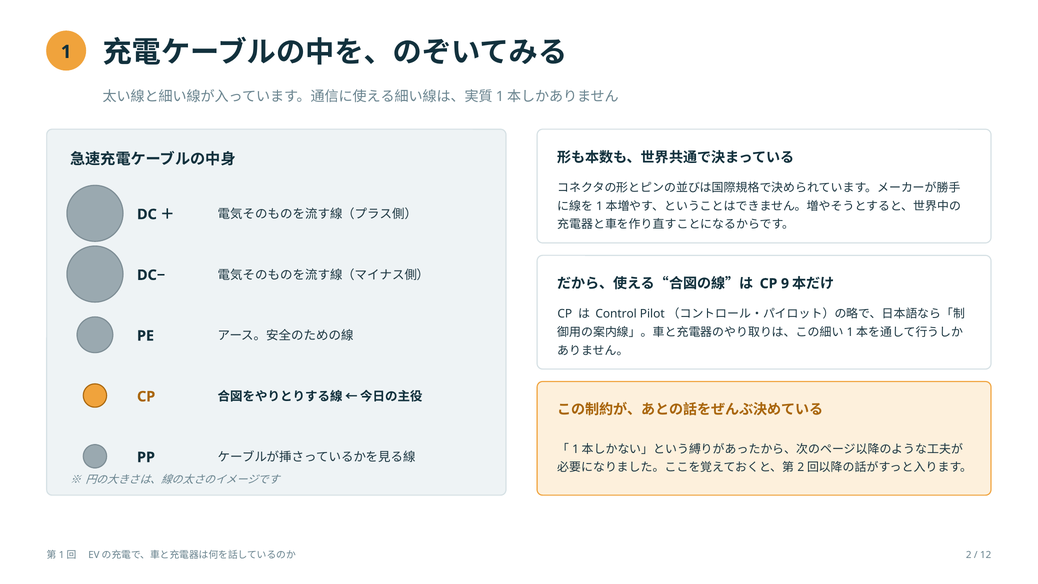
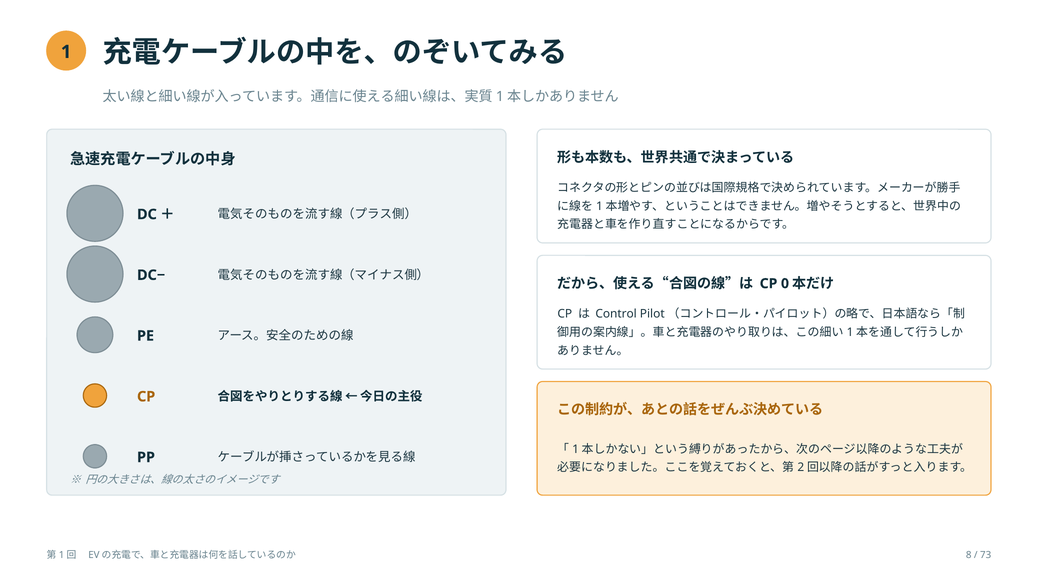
9: 9 -> 0 (785, 284)
2: 2 -> 8 (969, 555)
12: 12 -> 73 (986, 555)
